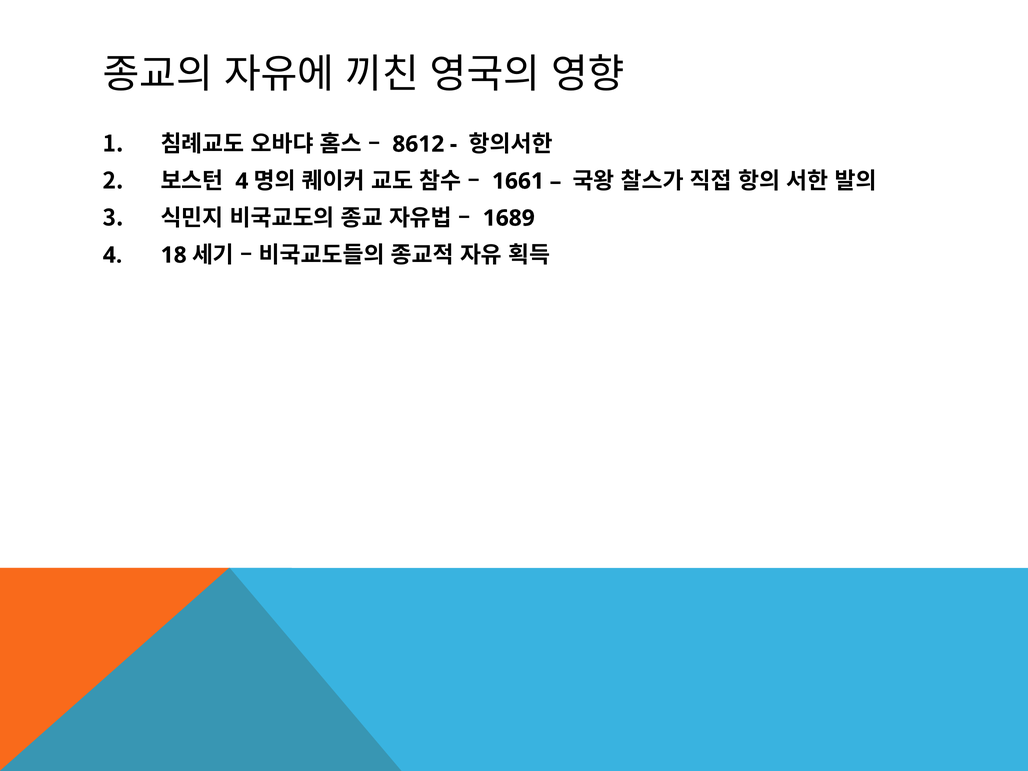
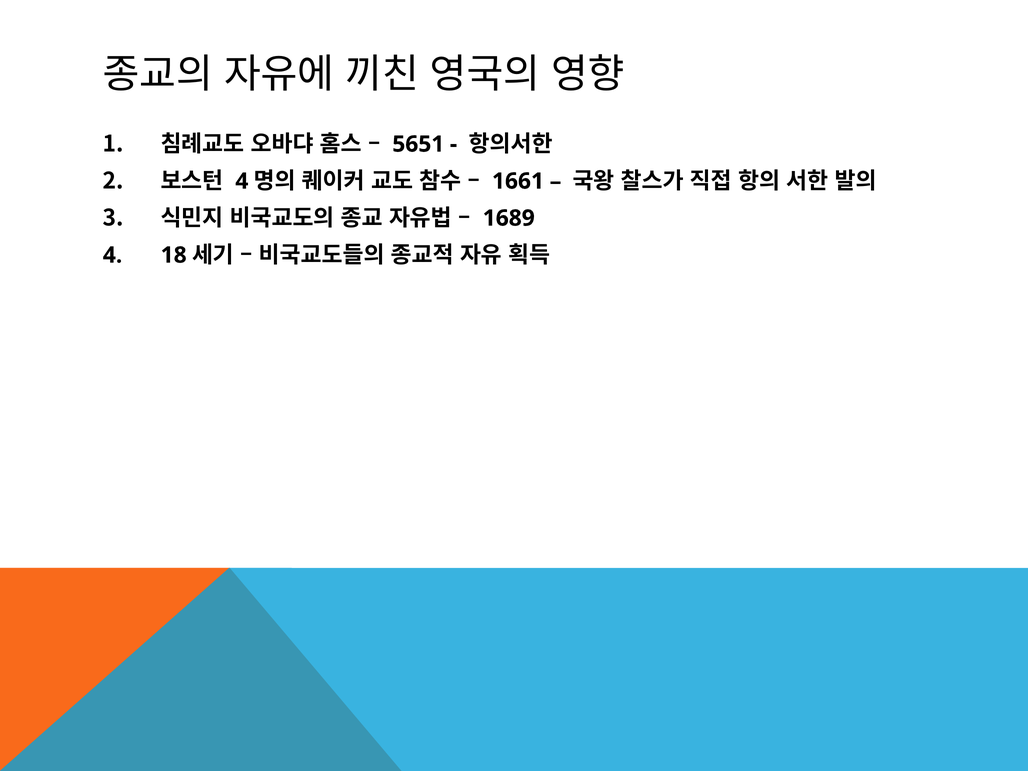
8612: 8612 -> 5651 (418, 144)
